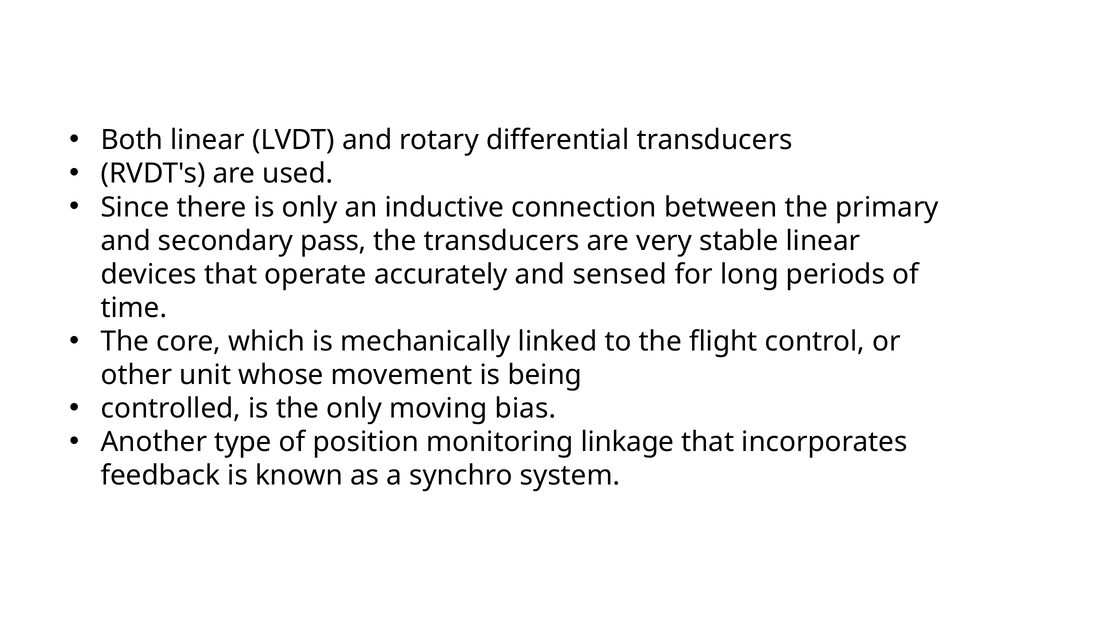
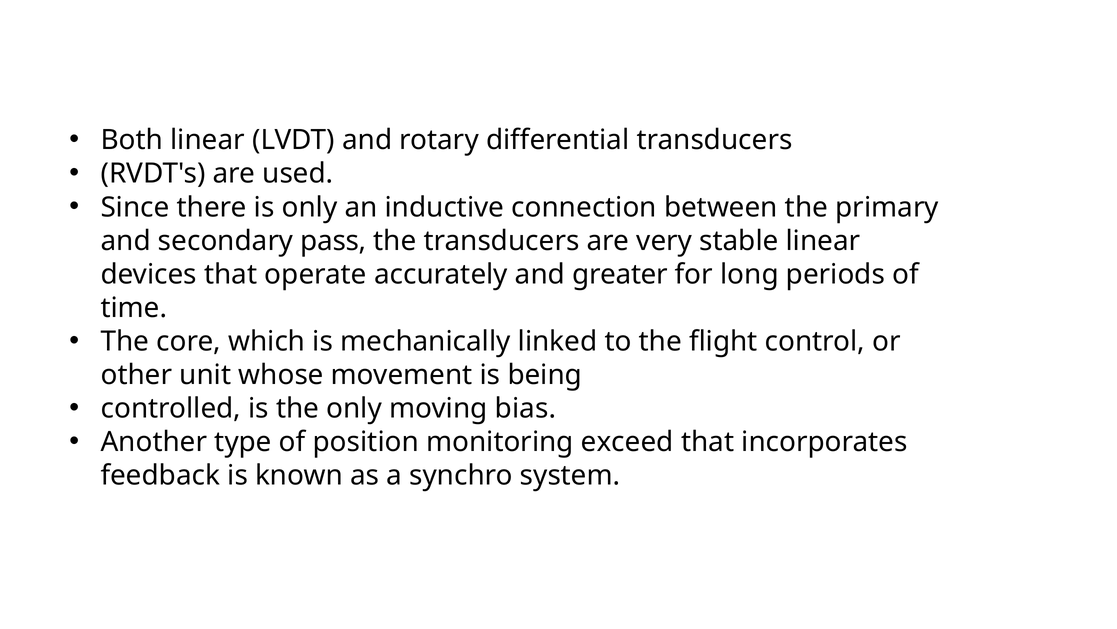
sensed: sensed -> greater (620, 274)
linkage: linkage -> exceed (627, 442)
